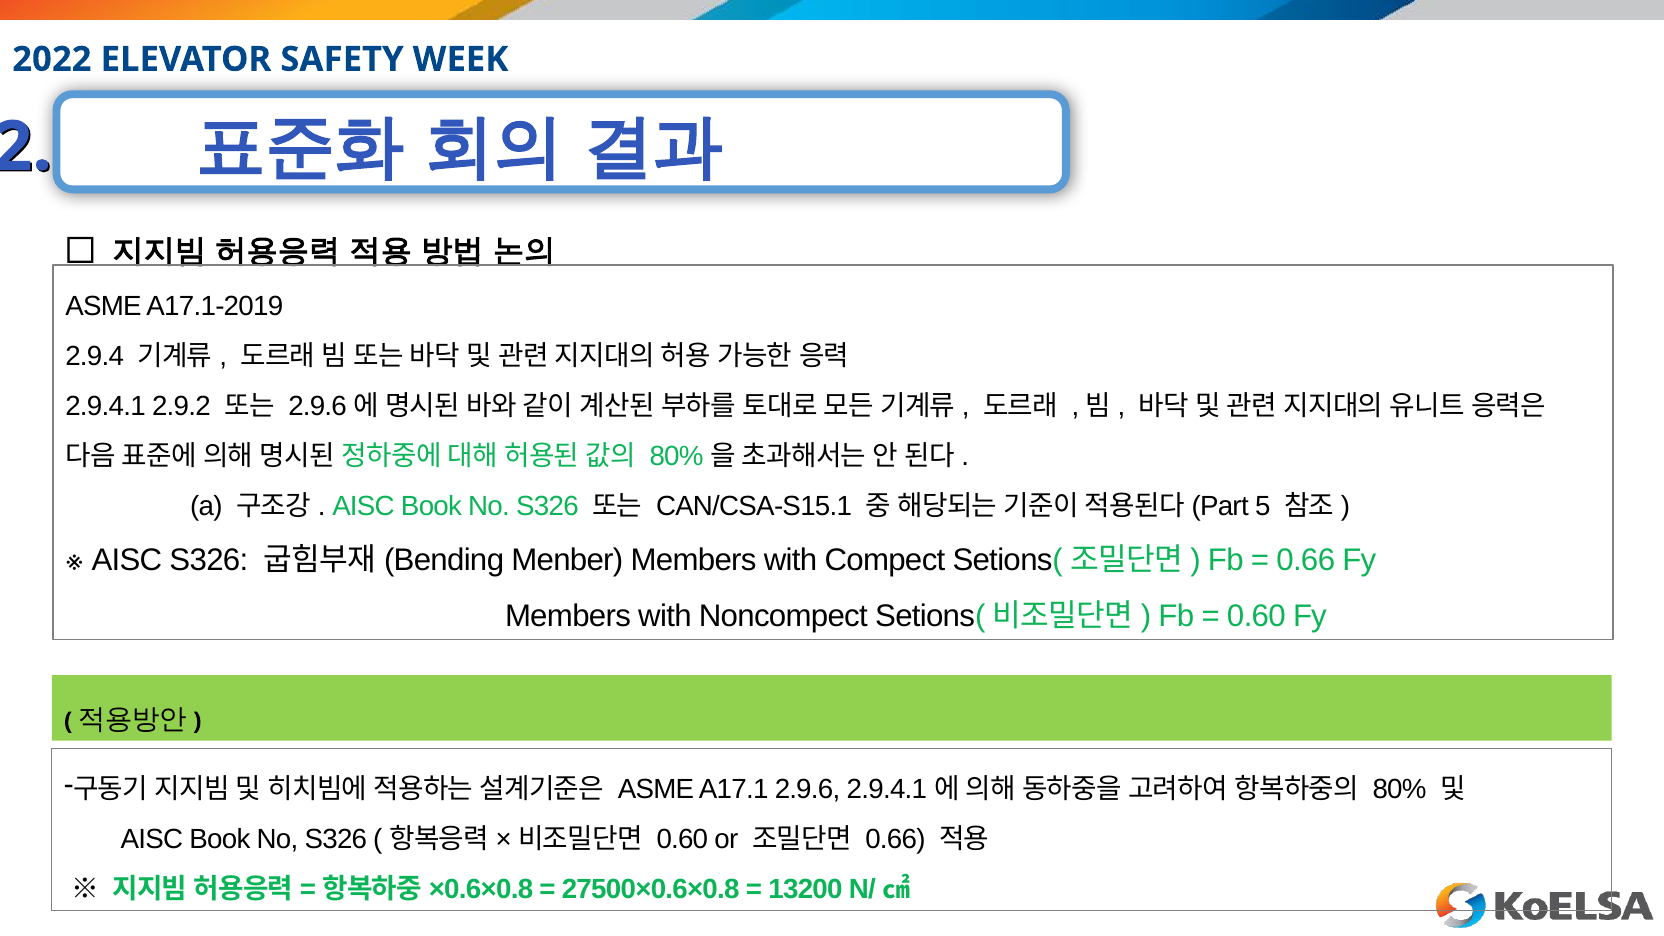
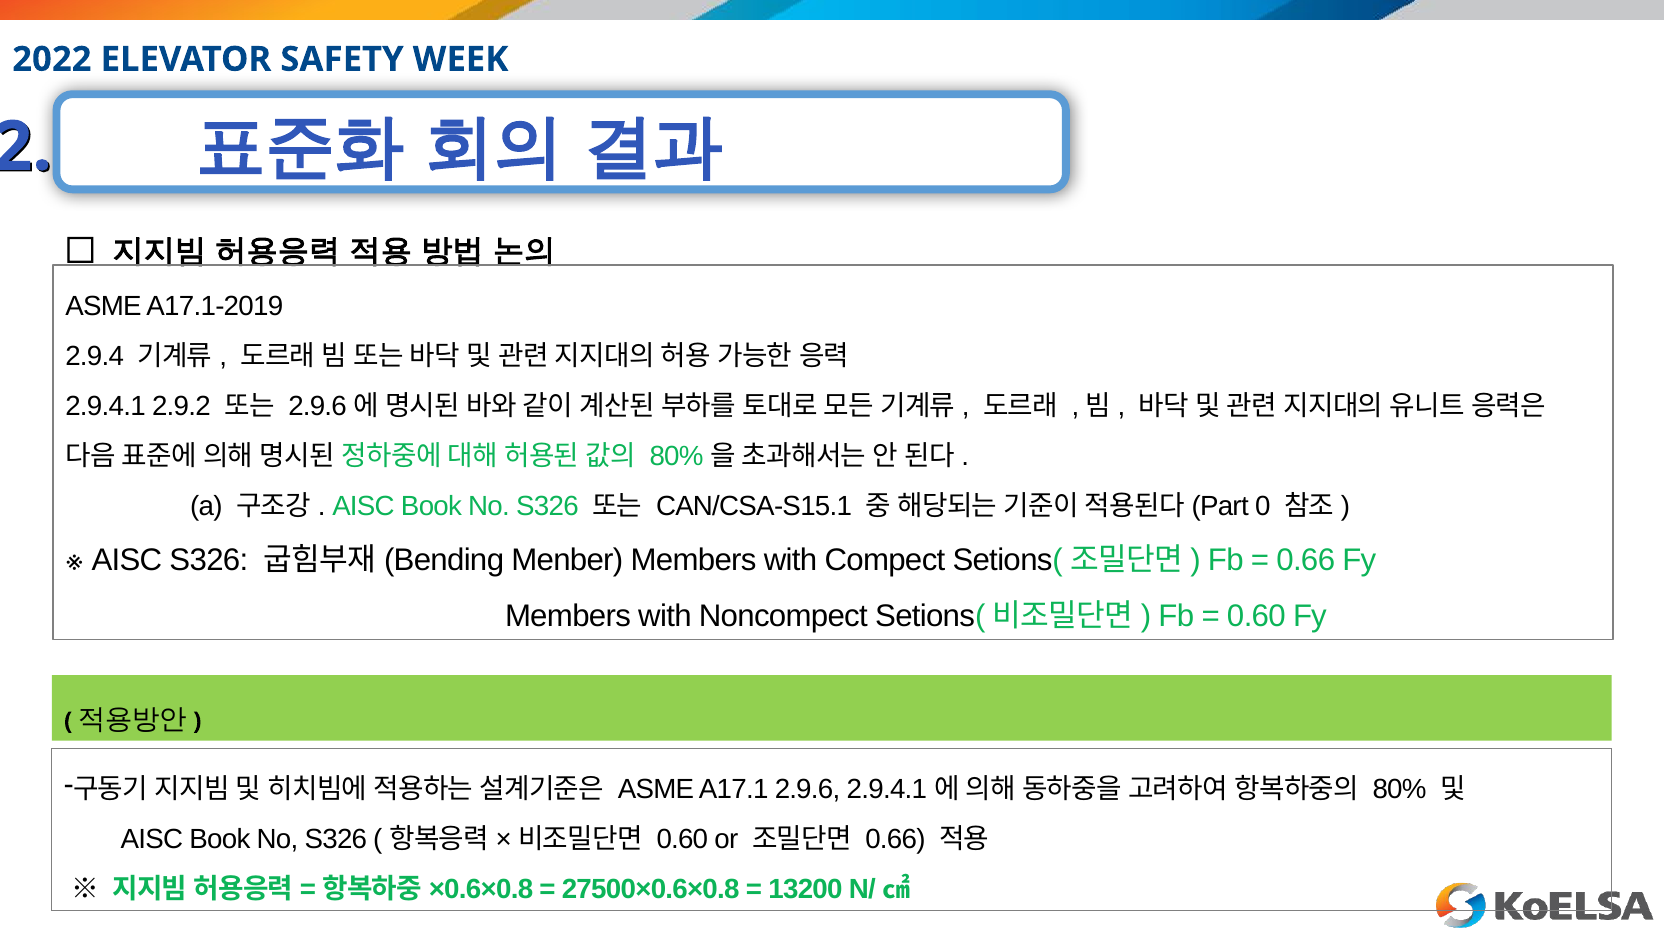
5: 5 -> 0 (1263, 506)
